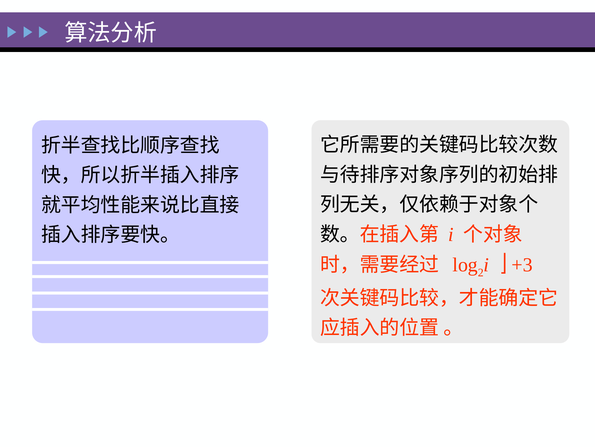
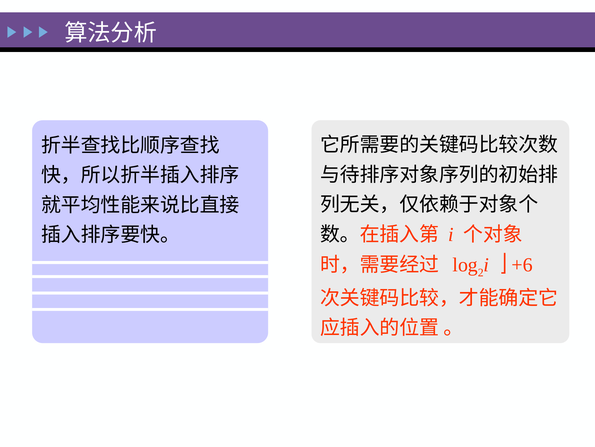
+3: +3 -> +6 (522, 265)
